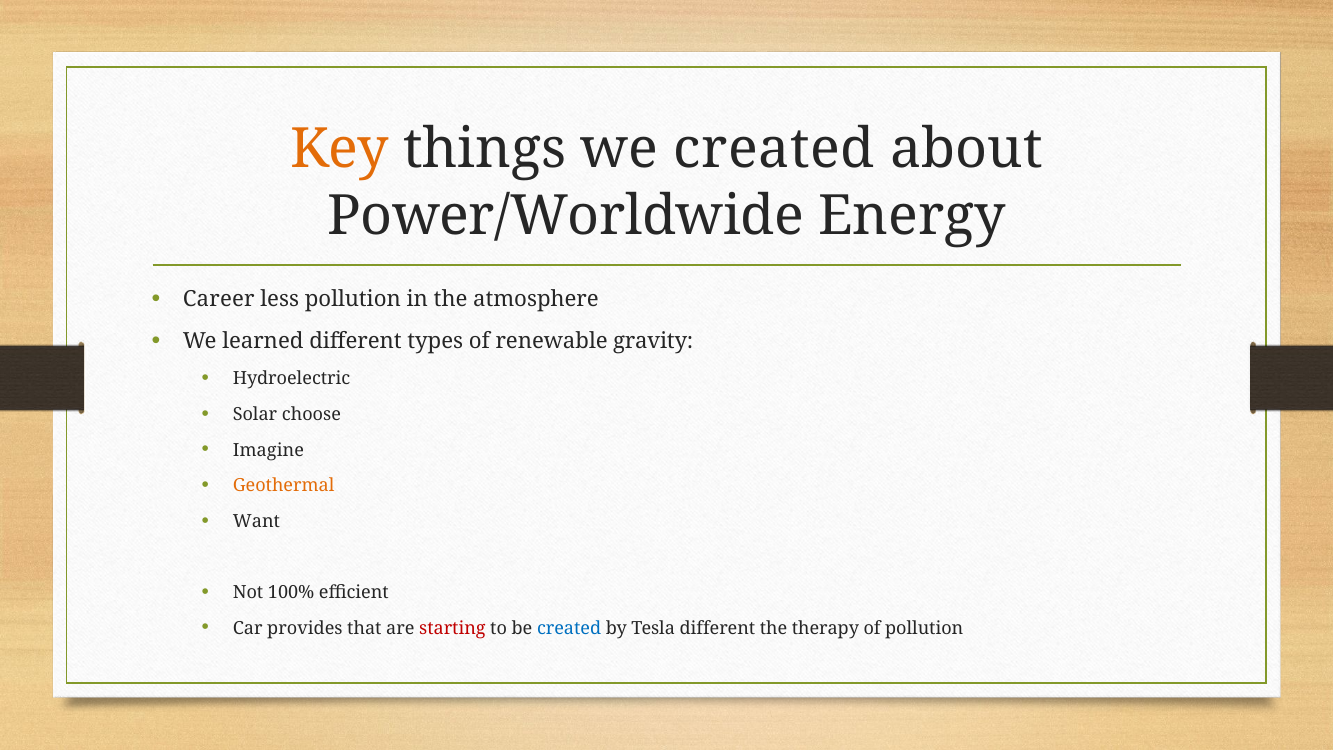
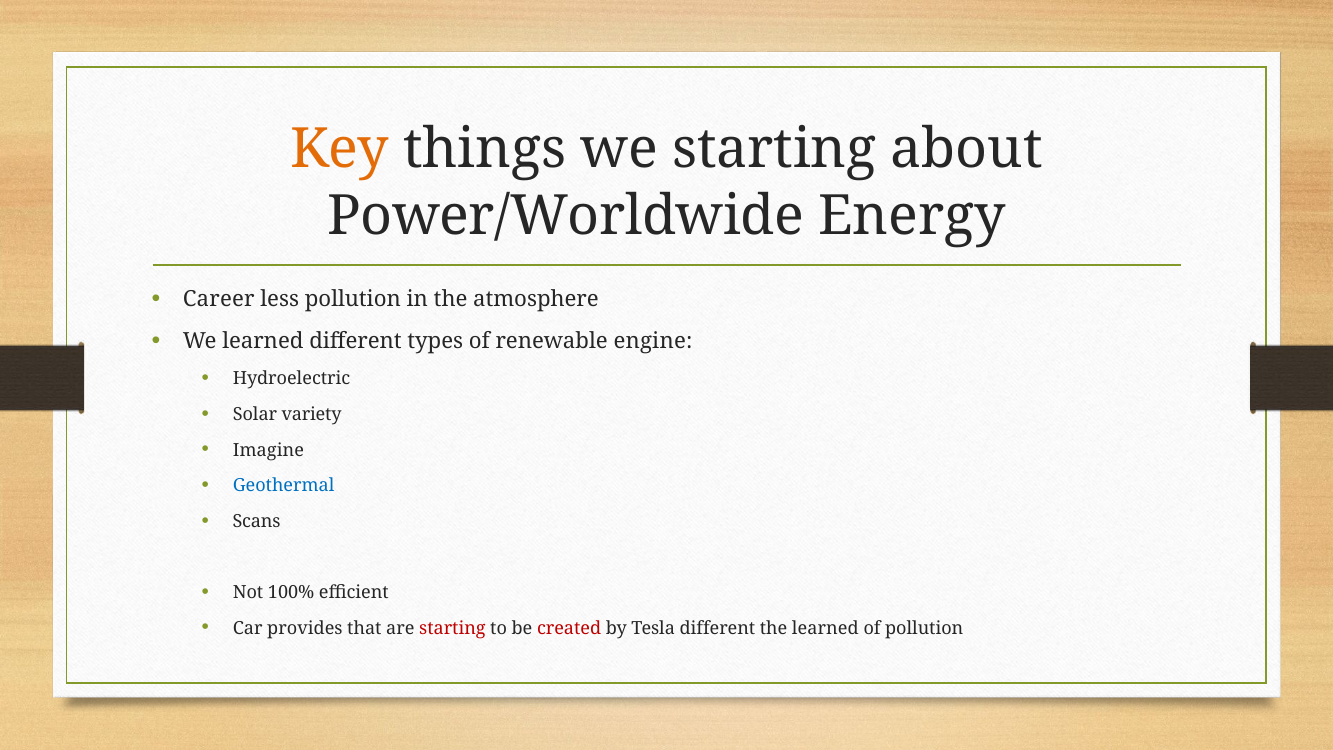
we created: created -> starting (774, 150)
gravity: gravity -> engine (653, 341)
choose: choose -> variety (312, 414)
Geothermal colour: orange -> blue (284, 486)
Want: Want -> Scans (257, 521)
created colour: blue -> red (569, 628)
the therapy: therapy -> learned (825, 628)
